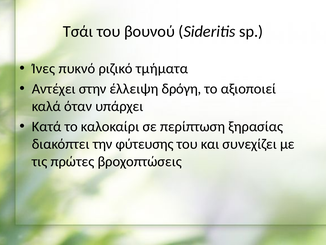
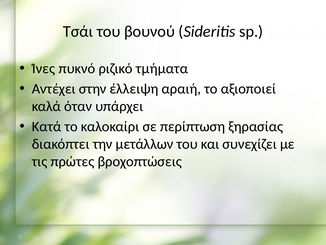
δρόγη: δρόγη -> αραιή (181, 89)
φύτευσης: φύτευσης -> μετάλλων (145, 144)
